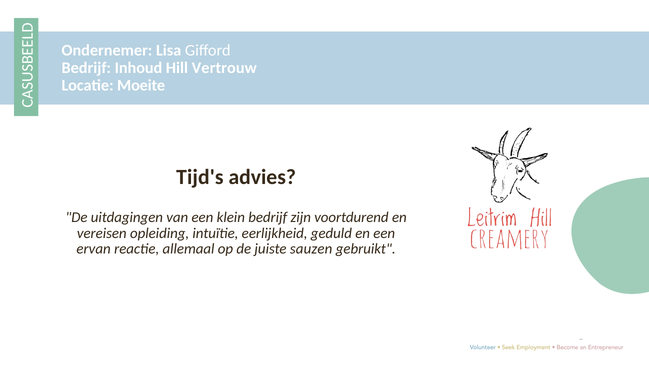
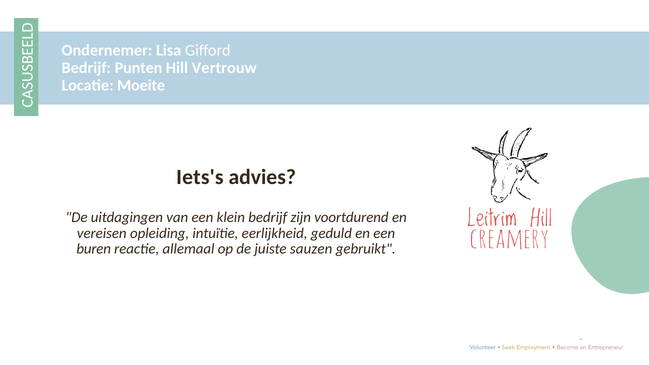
Inhoud: Inhoud -> Punten (139, 68)
Tijd's: Tijd's -> Iets's (200, 177)
ervan: ervan -> buren (94, 249)
